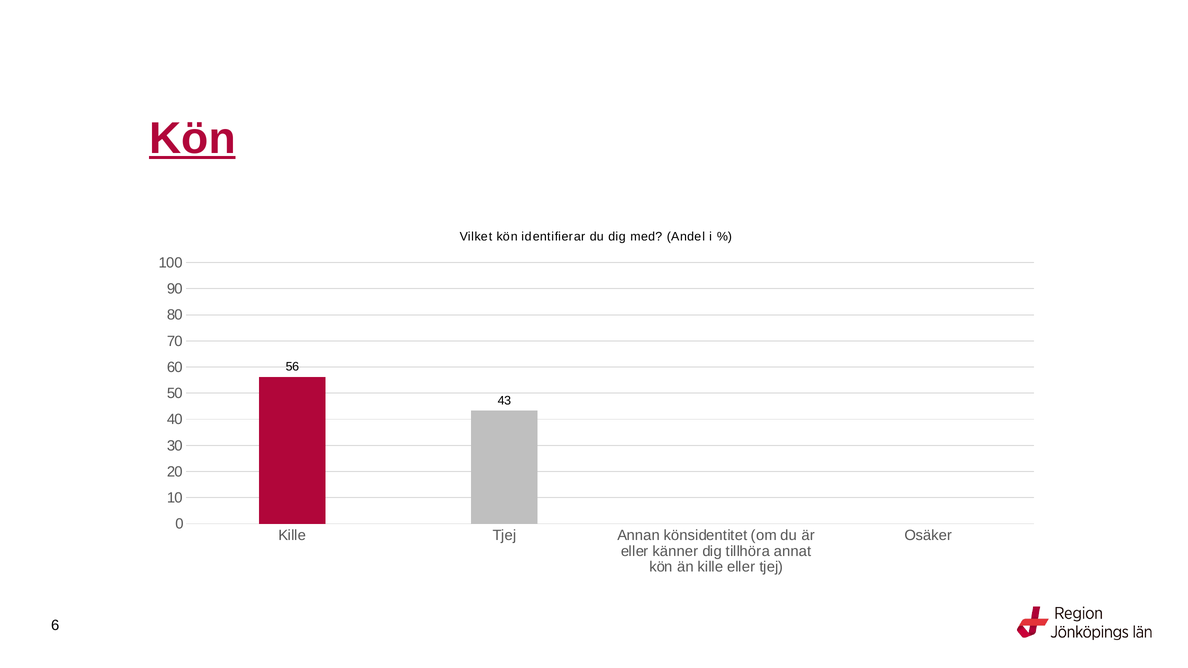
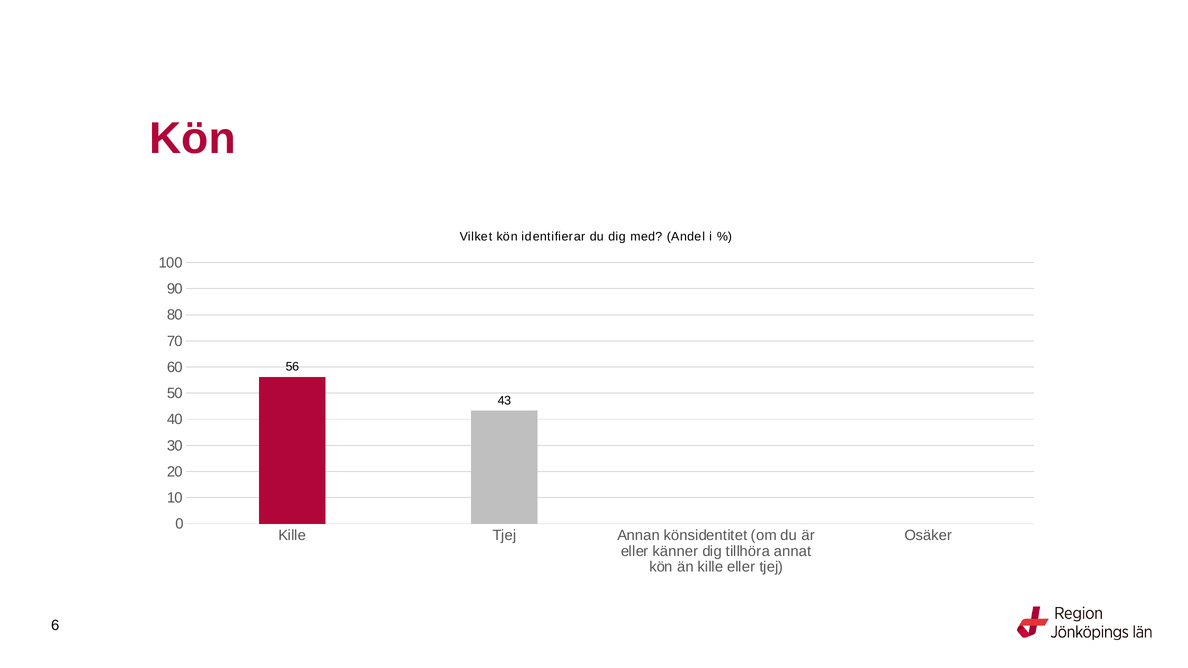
Kön underline: present -> none (192, 138)
